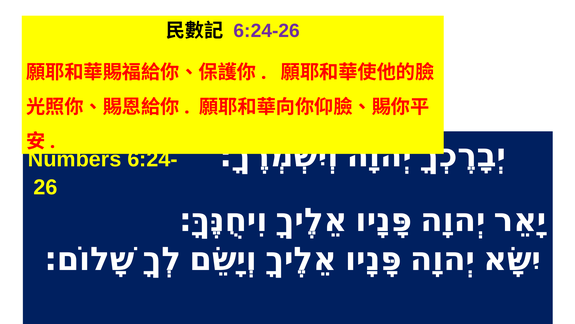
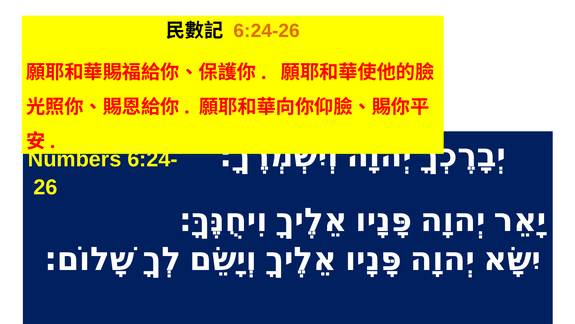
6:24-26 colour: purple -> orange (267, 31)
